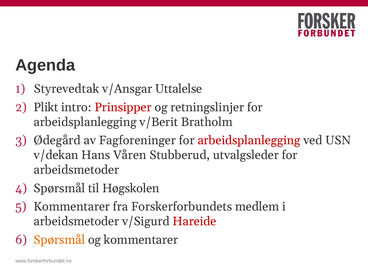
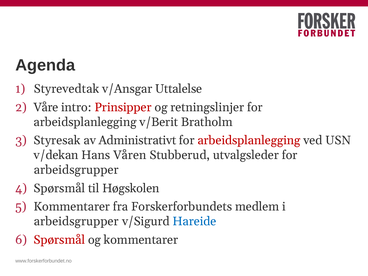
Plikt: Plikt -> Våre (46, 107)
Ødegård: Ødegård -> Styresak (57, 140)
Fagforeninger: Fagforeninger -> Administrativt (138, 140)
arbeidsmetoder: arbeidsmetoder -> arbeidsgrupper (76, 170)
arbeidsmetoder: arbeidsmetoder -> arbeidsgrupper (76, 221)
Hareide colour: red -> blue (194, 221)
Spørsmål colour: orange -> red (59, 240)
